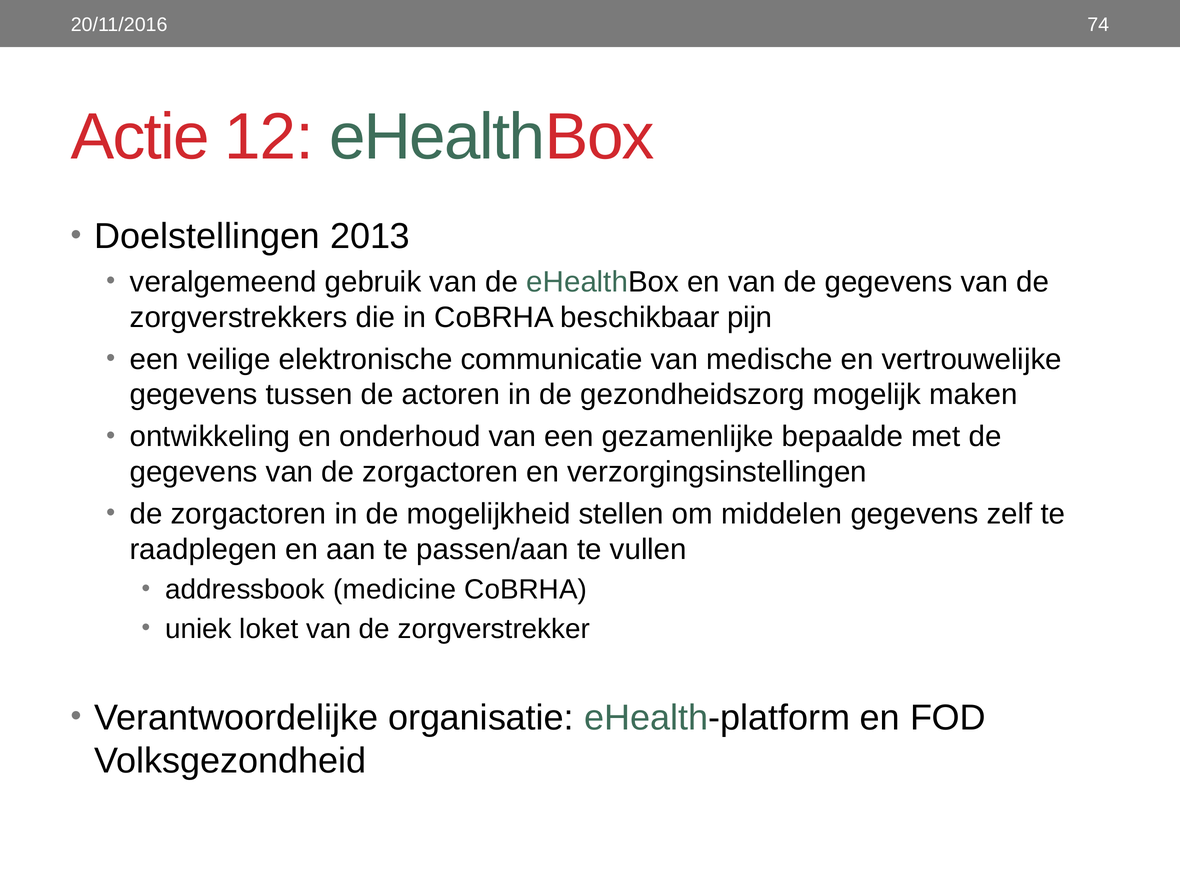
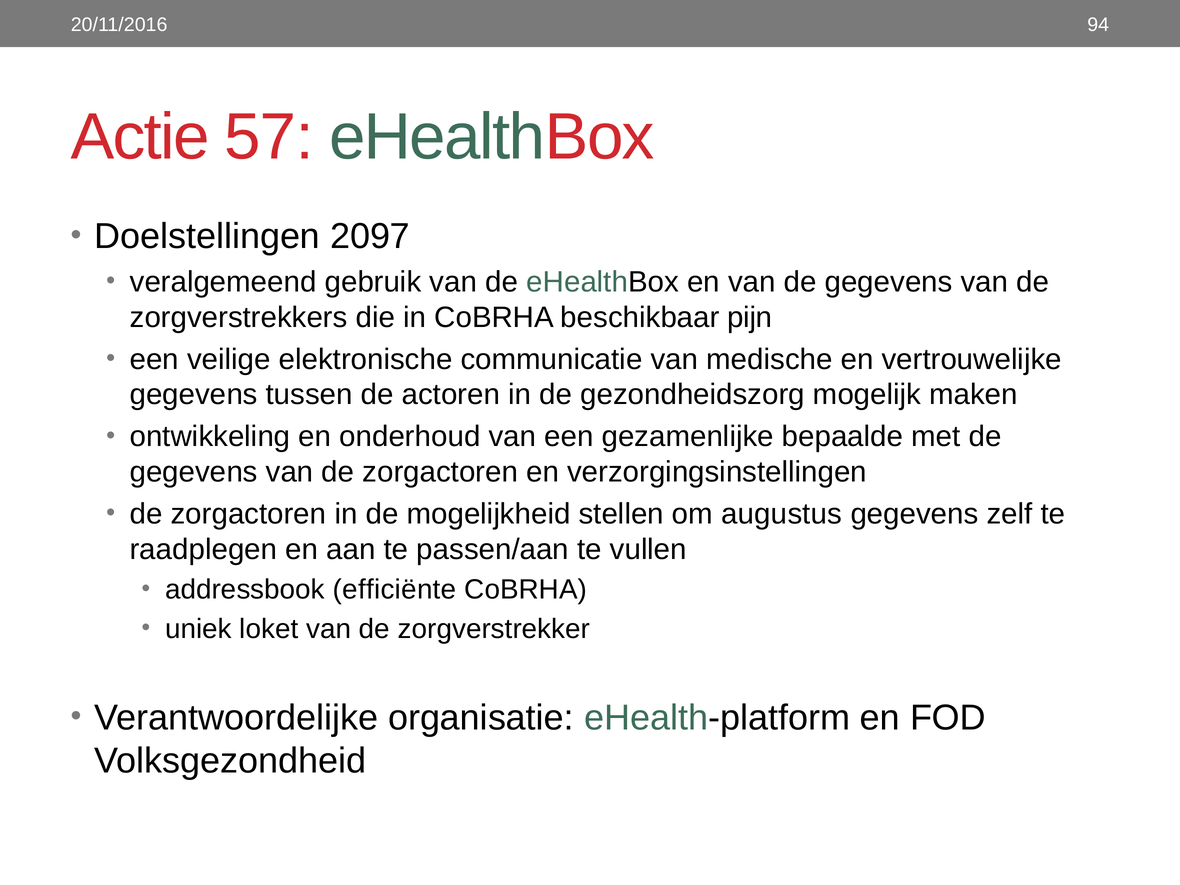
74: 74 -> 94 (1098, 25)
12: 12 -> 57 (269, 137)
2013: 2013 -> 2097 (370, 237)
middelen: middelen -> augustus (782, 514)
medicine: medicine -> efficiënte (395, 590)
